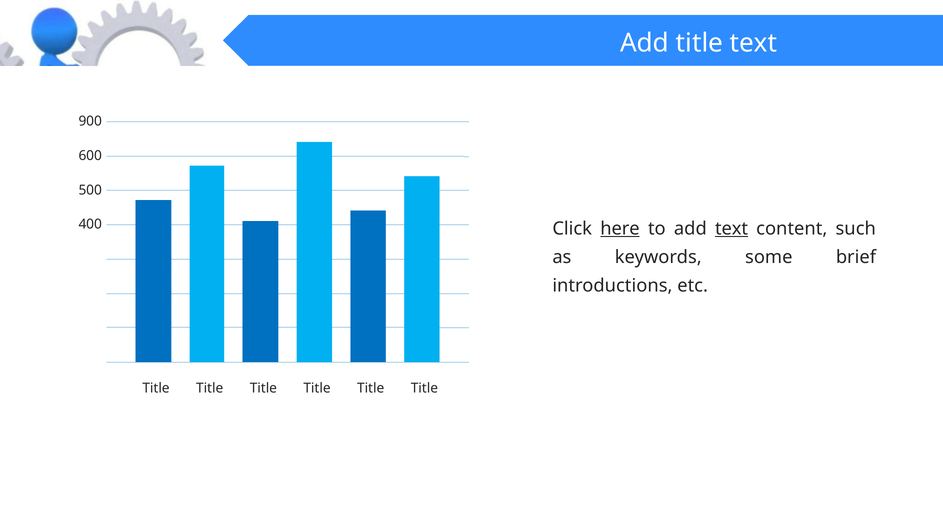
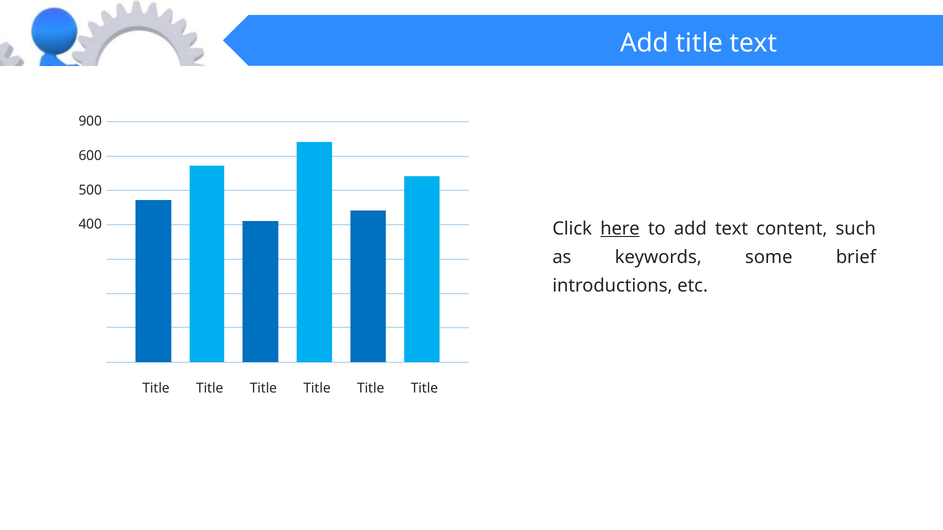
text underline: present -> none (732, 229)
